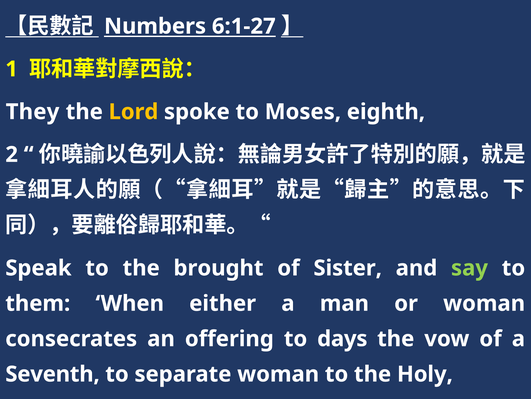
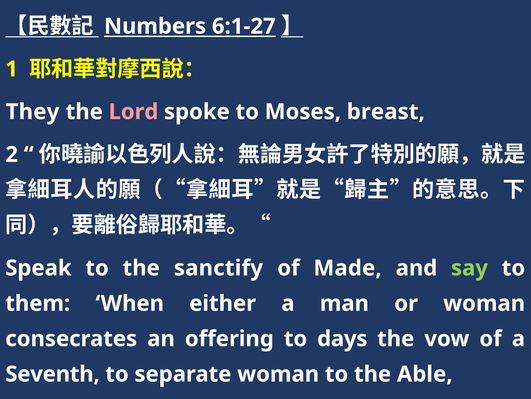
Lord colour: yellow -> pink (133, 112)
eighth: eighth -> breast (386, 112)
brought: brought -> sanctify (218, 268)
Sister: Sister -> Made (348, 268)
Holy: Holy -> Able (425, 374)
